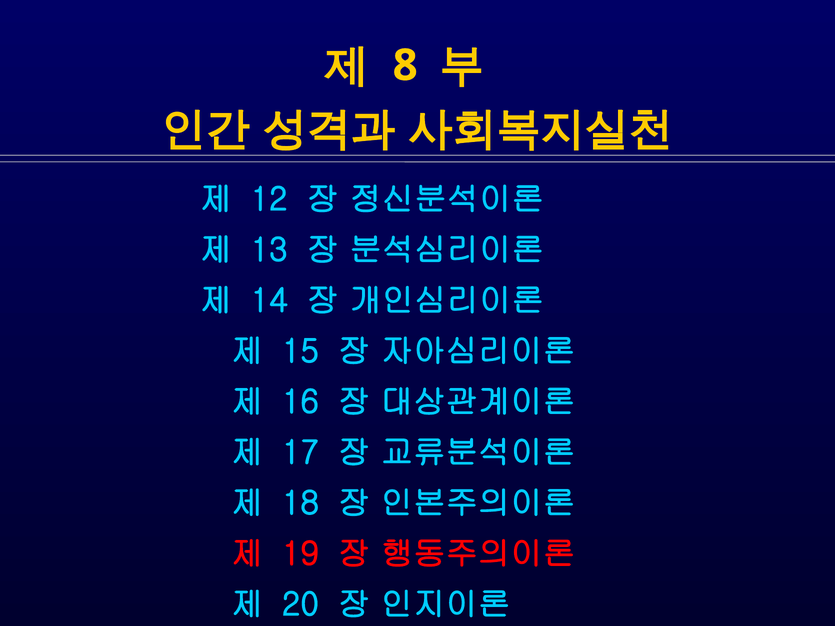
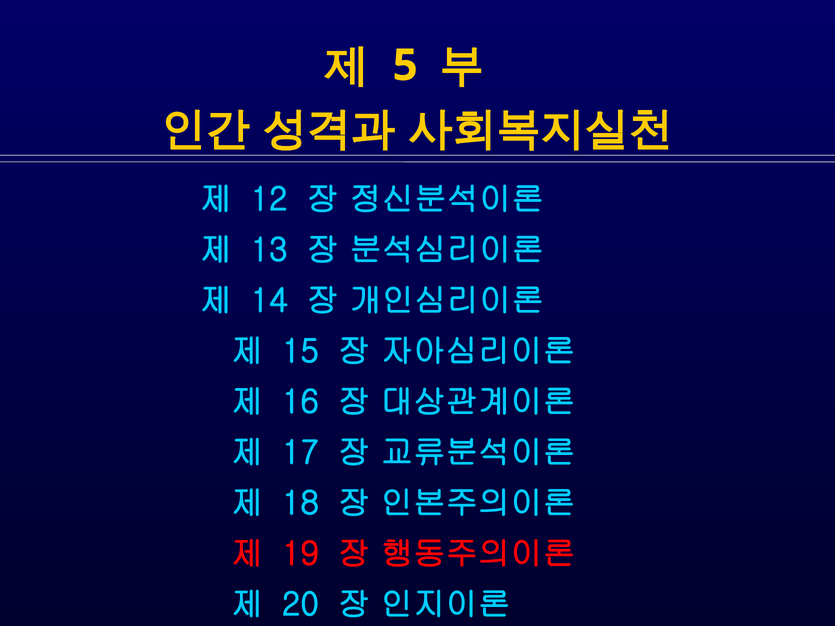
8: 8 -> 5 (405, 66)
